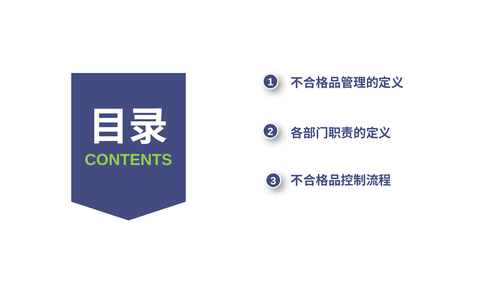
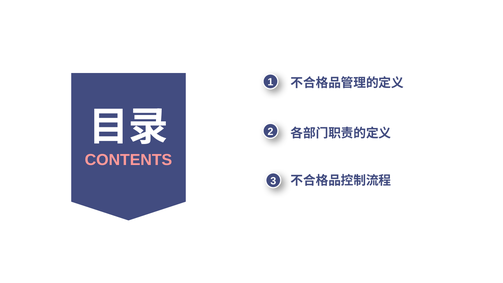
CONTENTS colour: light green -> pink (128, 160)
